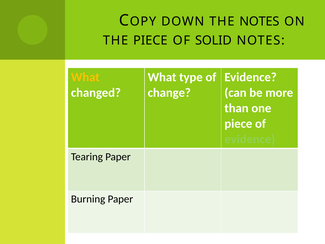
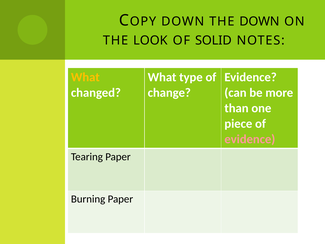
THE NOTES: NOTES -> DOWN (259, 21)
THE PIECE: PIECE -> LOOK (150, 40)
evidence colour: light green -> pink (250, 139)
